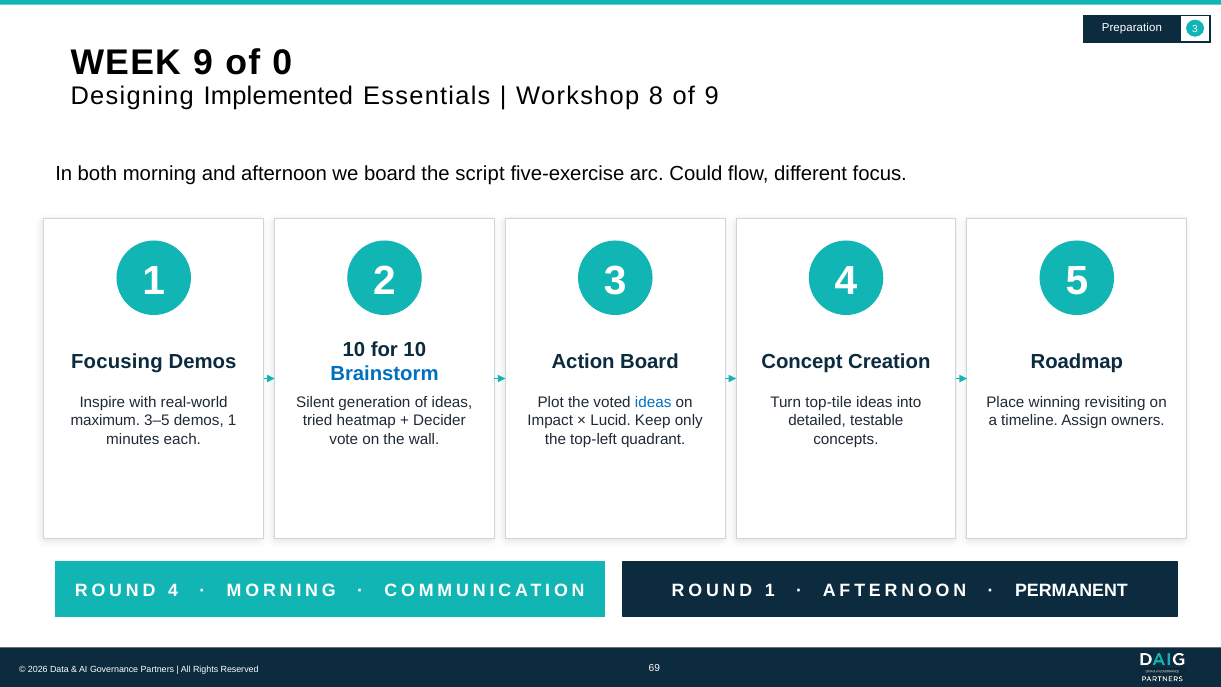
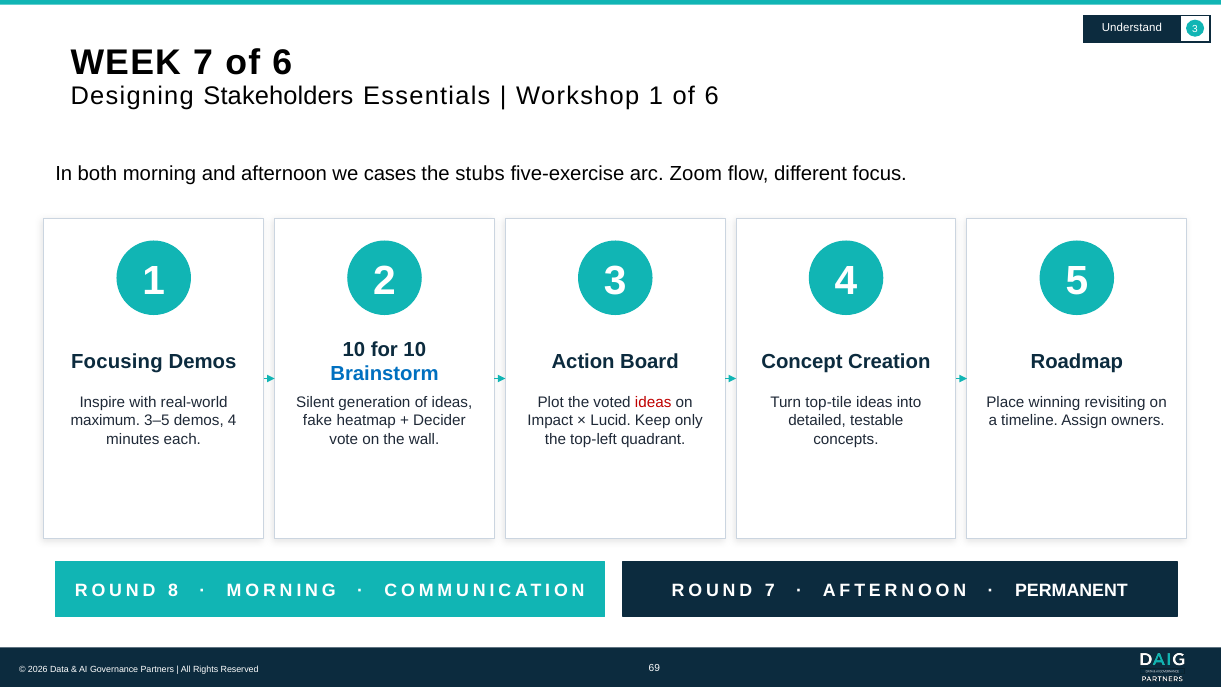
Preparation: Preparation -> Understand (1132, 28)
WEEK 9: 9 -> 7 (203, 63)
0: 0 -> 6 (282, 63)
Implemented: Implemented -> Stakeholders (278, 96)
Workshop 8: 8 -> 1 (656, 96)
9: 9 -> 6 (712, 96)
we board: board -> cases (390, 174)
script: script -> stubs (480, 174)
Could: Could -> Zoom (696, 174)
ideas colour: blue -> red (653, 402)
demos 1: 1 -> 4 (232, 421)
tried: tried -> fake (318, 421)
ROUND 4: 4 -> 8 (173, 590)
ROUND 1: 1 -> 7 (770, 590)
